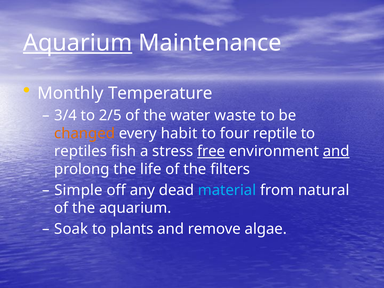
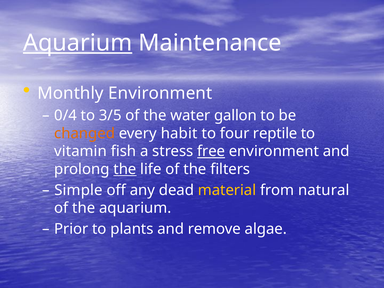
Monthly Temperature: Temperature -> Environment (160, 93)
3/4: 3/4 -> 0/4 (66, 115)
2/5: 2/5 -> 3/5 (110, 115)
waste: waste -> gallon (235, 115)
reptiles: reptiles -> vitamin (81, 151)
and underline: present -> none (336, 151)
the underline: none -> present (125, 169)
material colour: light blue -> yellow (227, 190)
Soak: Soak -> Prior (71, 229)
